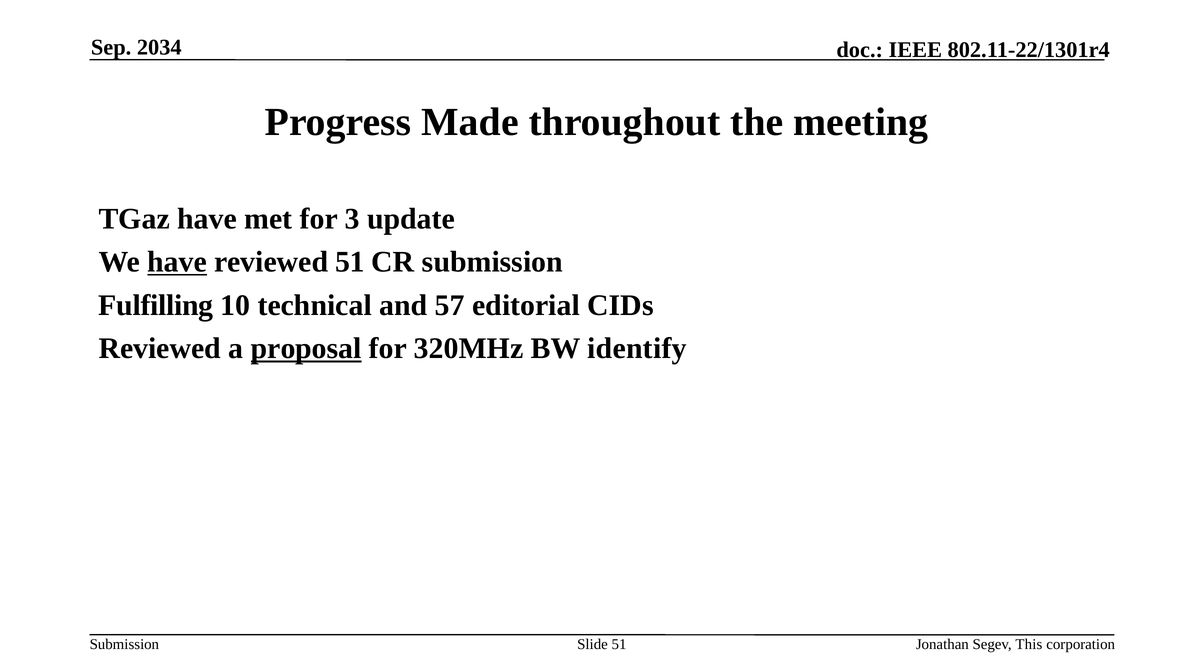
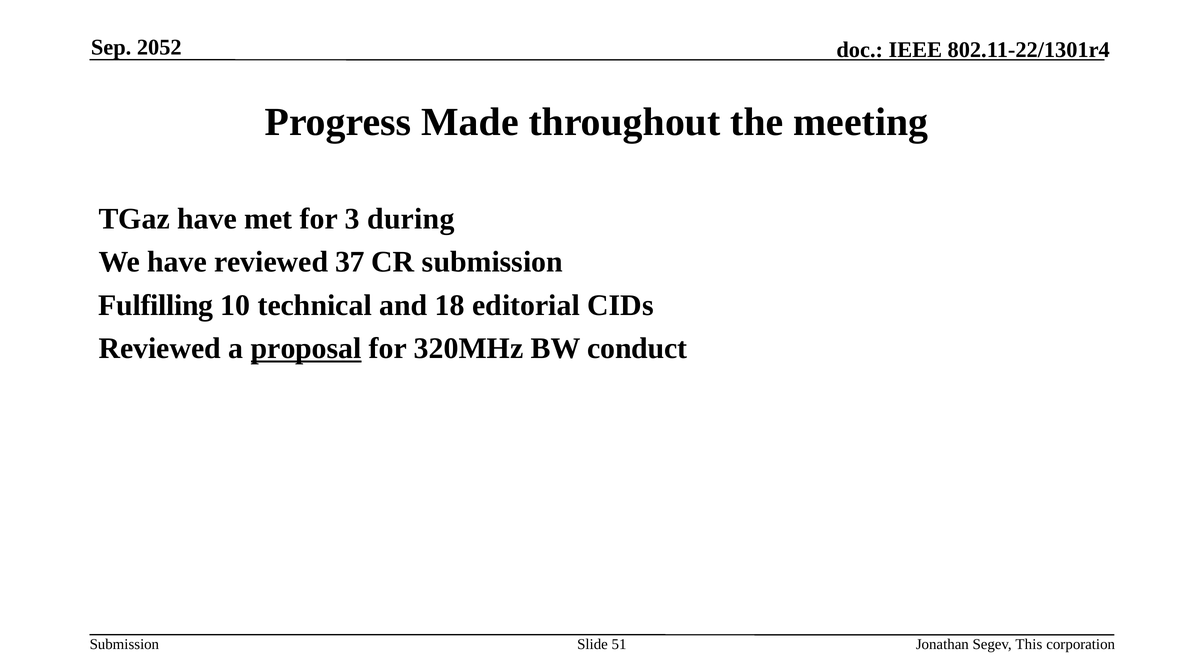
2034: 2034 -> 2052 (159, 47)
update: update -> during (411, 219)
have underline: present -> none (177, 262)
reviewed 51: 51 -> 37 (350, 262)
57: 57 -> 18 (450, 305)
identify: identify -> conduct (637, 348)
